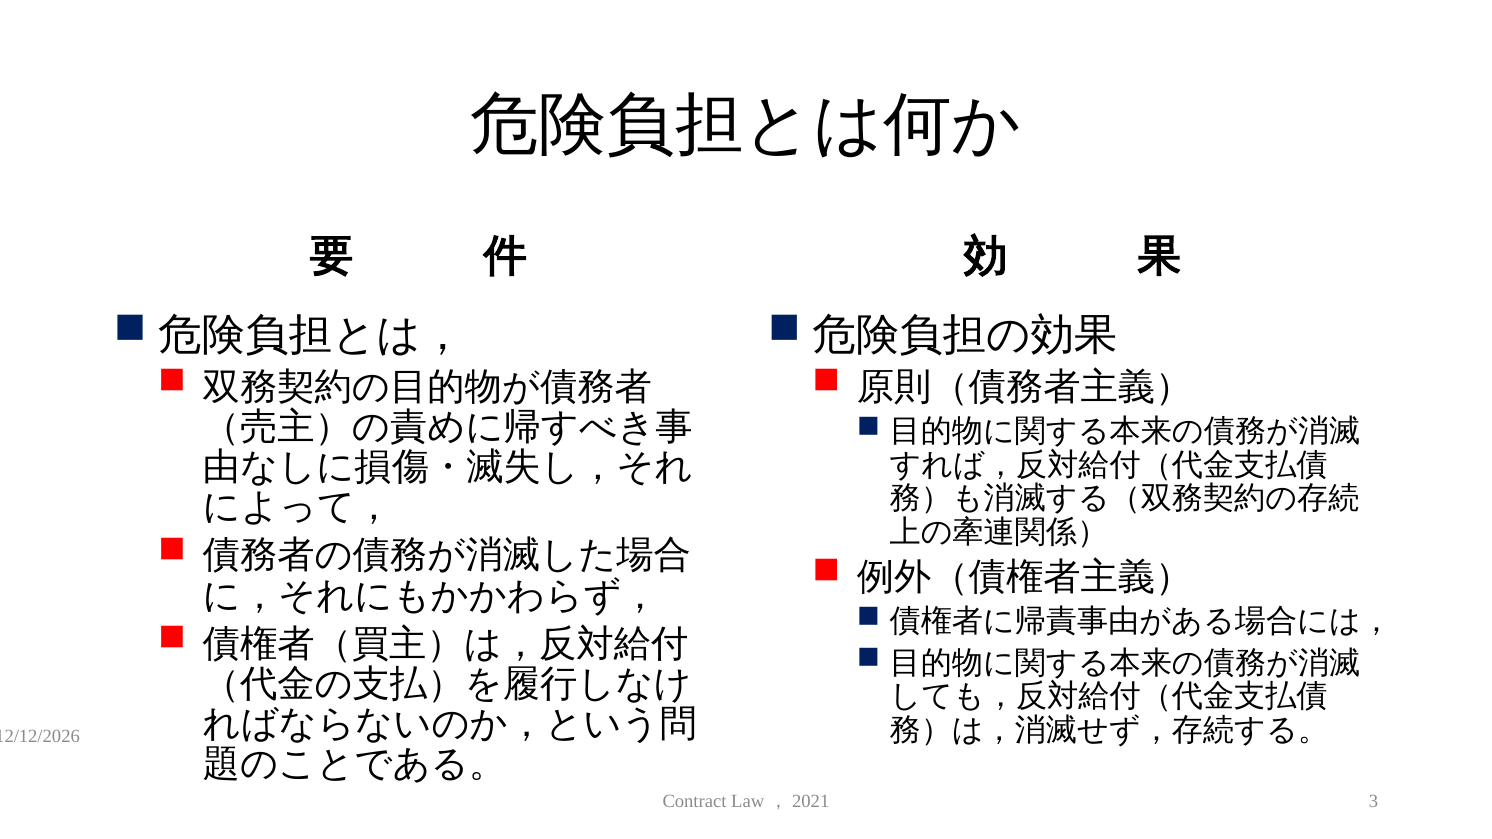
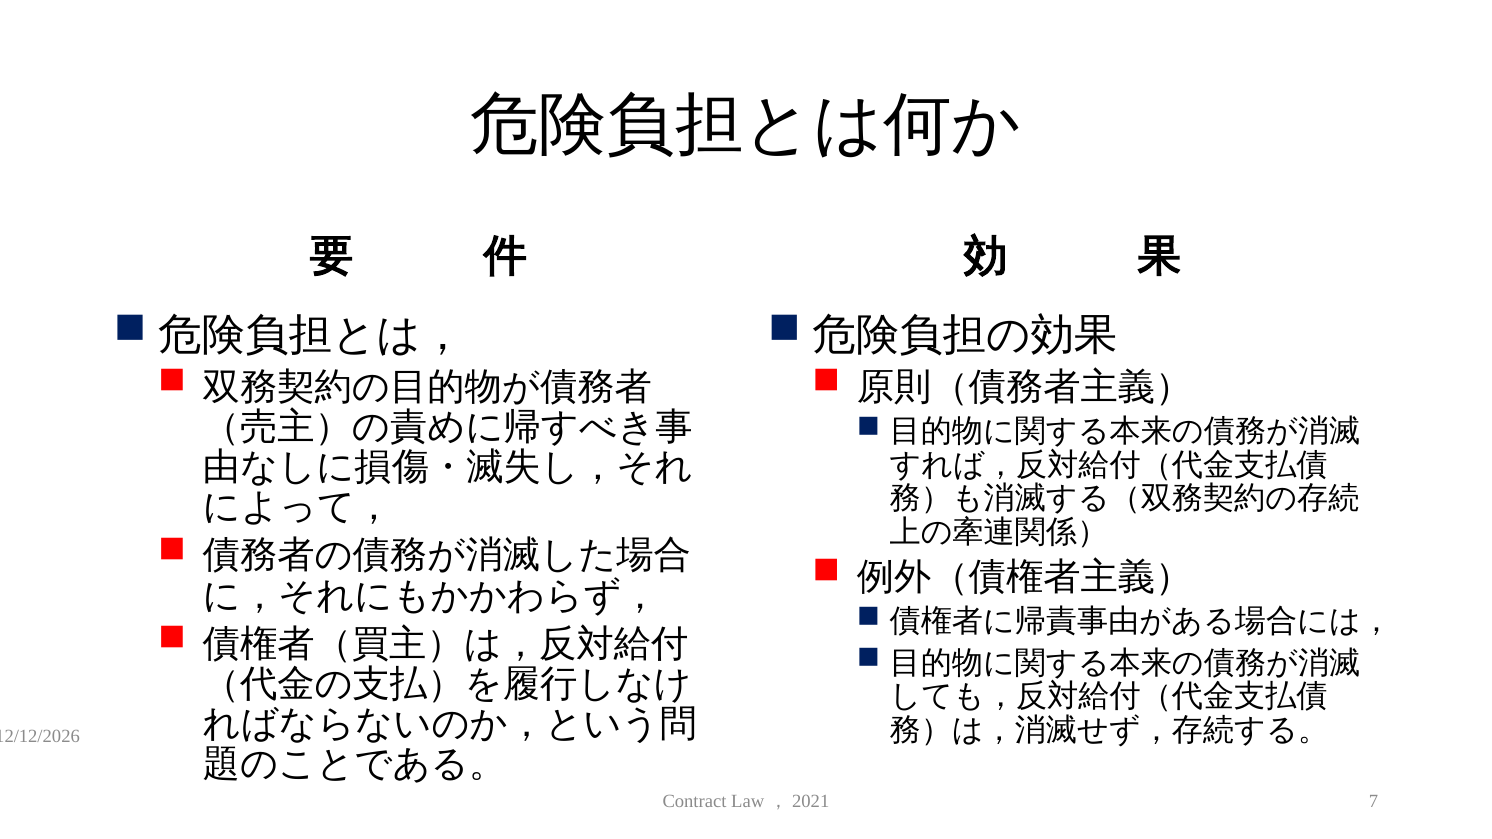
3: 3 -> 7 (1374, 801)
